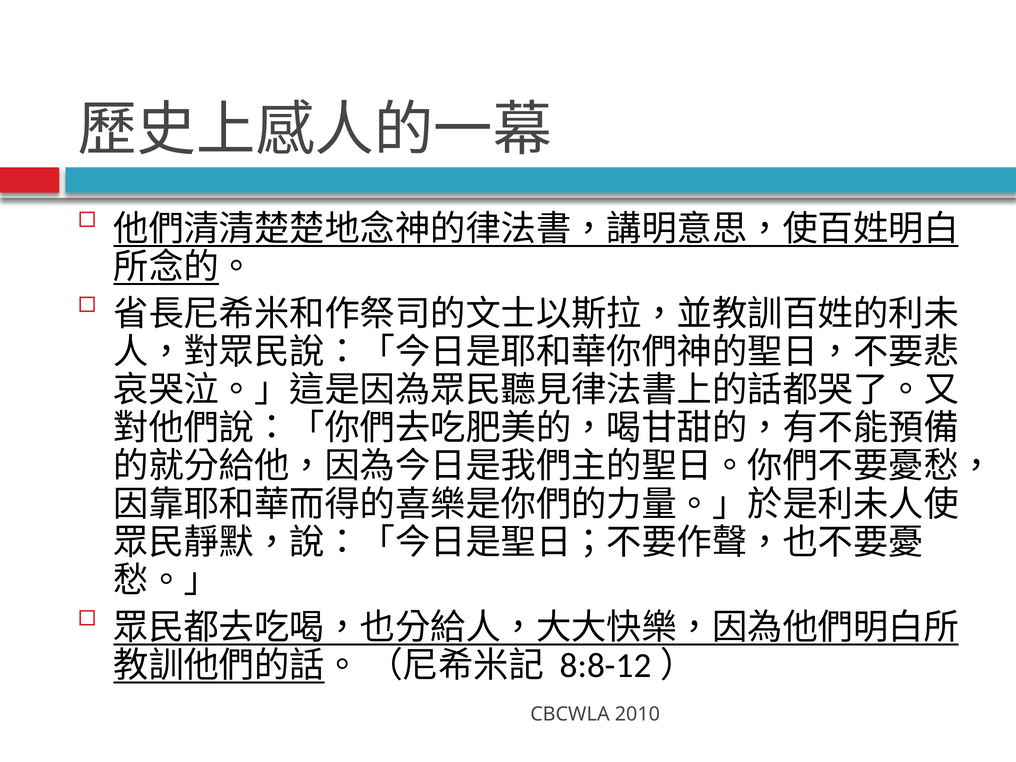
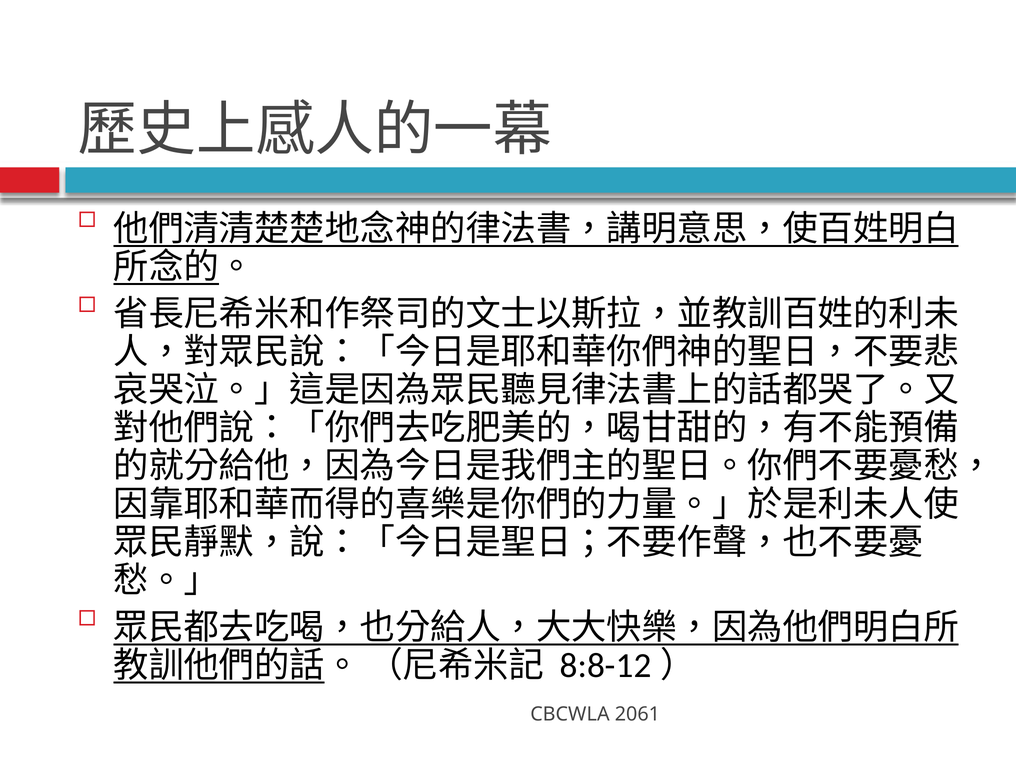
2010: 2010 -> 2061 (637, 714)
